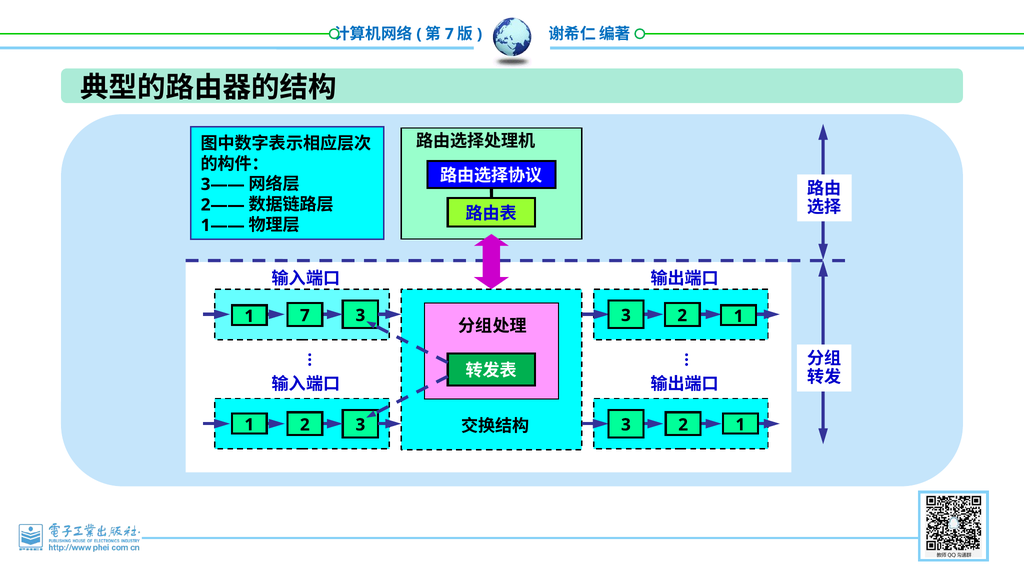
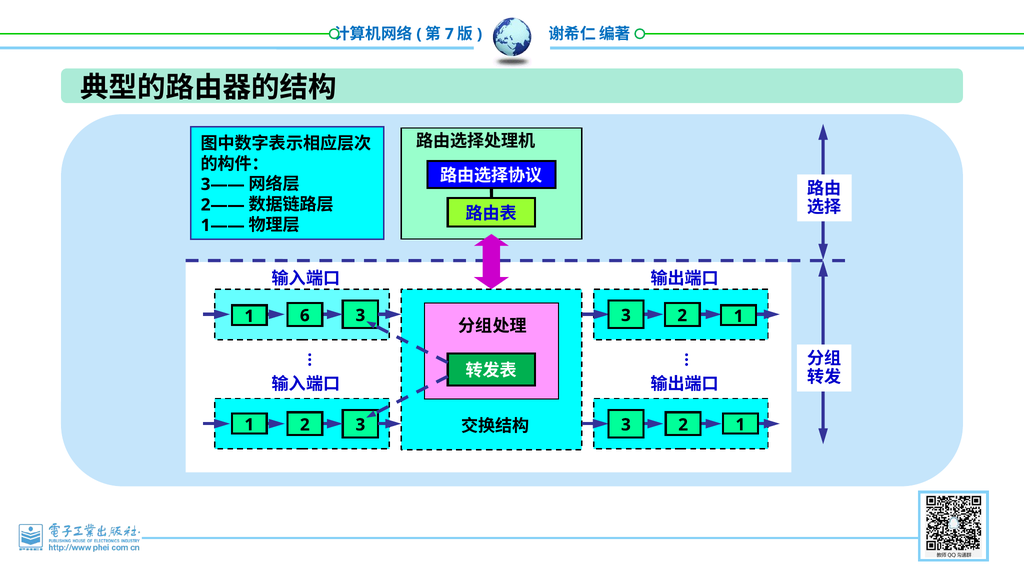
1 7: 7 -> 6 (305, 316)
